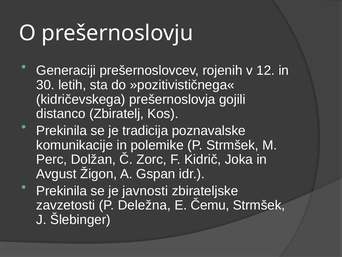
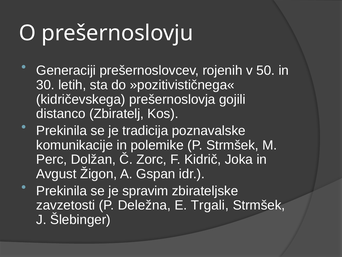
12: 12 -> 50 (266, 70)
javnosti: javnosti -> spravim (145, 190)
Čemu: Čemu -> Trgali (210, 205)
